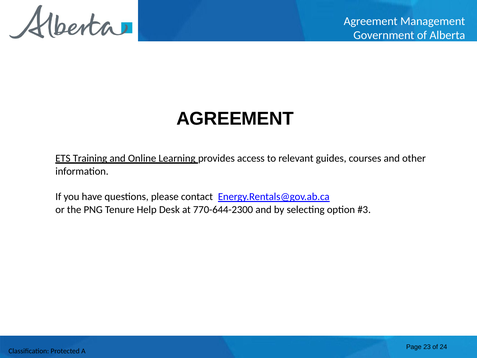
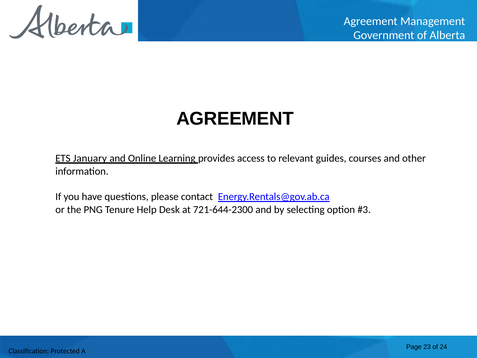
Training: Training -> January (90, 158)
770-644-2300: 770-644-2300 -> 721-644-2300 (223, 210)
